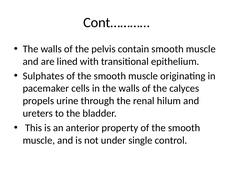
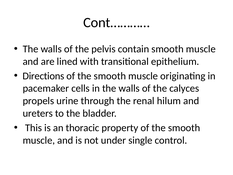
Sulphates: Sulphates -> Directions (43, 76)
anterior: anterior -> thoracic (83, 128)
